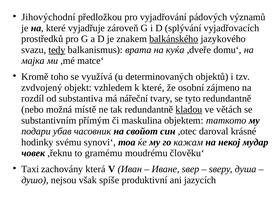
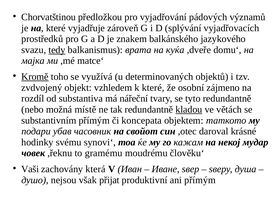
Jihovýchodní: Jihovýchodní -> Chorvatštinou (49, 17)
balkánského underline: present -> none (174, 39)
Kromě underline: none -> present (35, 77)
maskulina: maskulina -> koncepata (142, 121)
Taxi: Taxi -> Vaši (30, 169)
spíše: spíše -> přijat (109, 180)
ani jazycích: jazycích -> přímým (200, 180)
